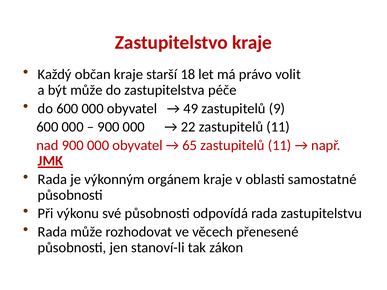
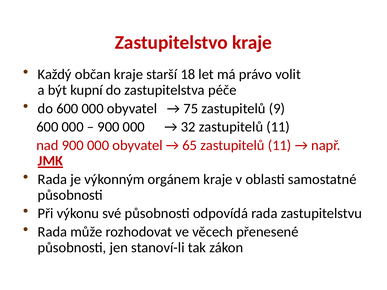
být může: může -> kupní (86, 90)
49: 49 -> 75 (191, 109)
22: 22 -> 32 (188, 127)
